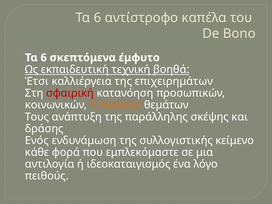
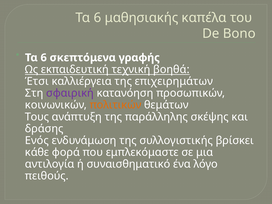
αντίστροφο: αντίστροφο -> μαθησιακής (141, 18)
έμφυτο: έμφυτο -> γραφής (139, 58)
σφαιρική colour: red -> purple (70, 93)
κείμενο: κείμενο -> βρίσκει (235, 140)
ιδεοκαταιγισμός: ιδεοκαταιγισμός -> συναισθηματικό (129, 164)
